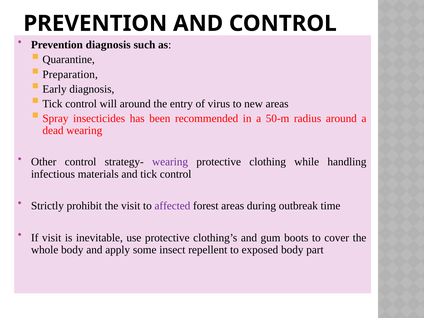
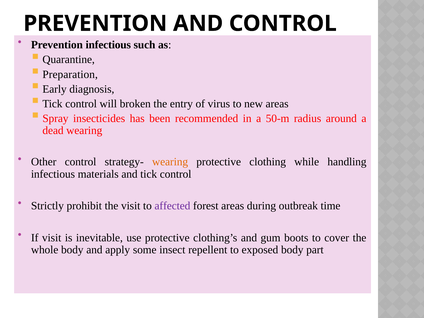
Prevention diagnosis: diagnosis -> infectious (108, 45)
will around: around -> broken (135, 104)
wearing colour: purple -> orange (170, 162)
